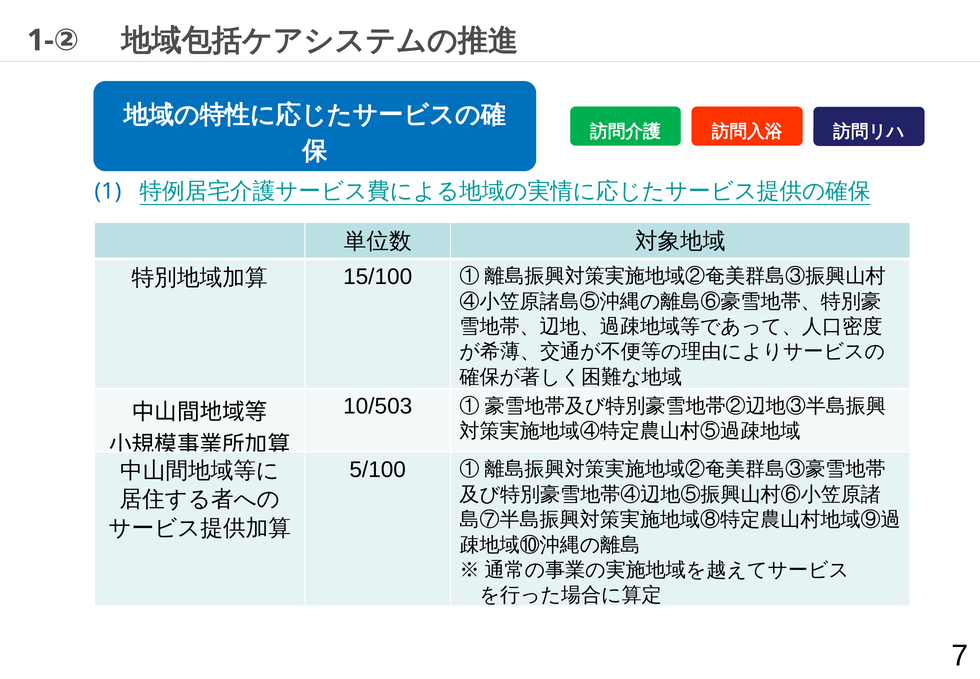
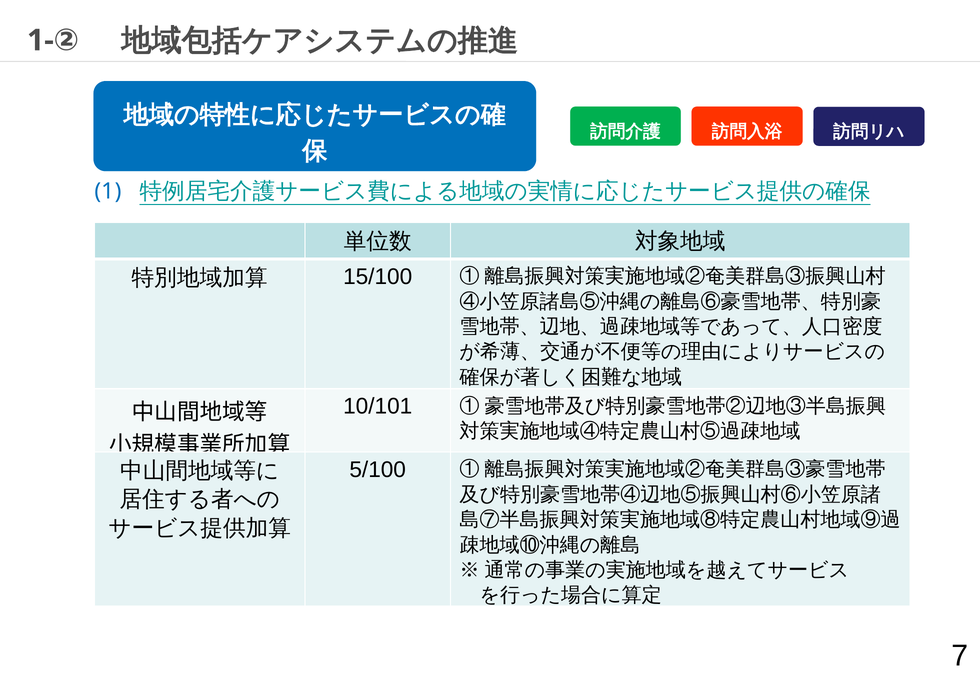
10/503: 10/503 -> 10/101 (378, 406)
